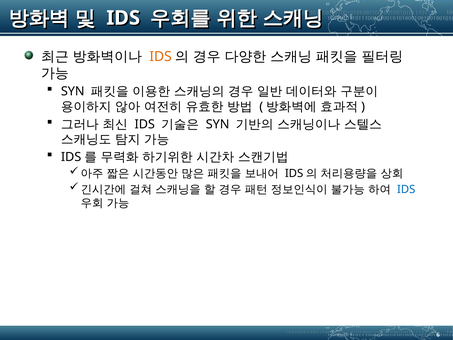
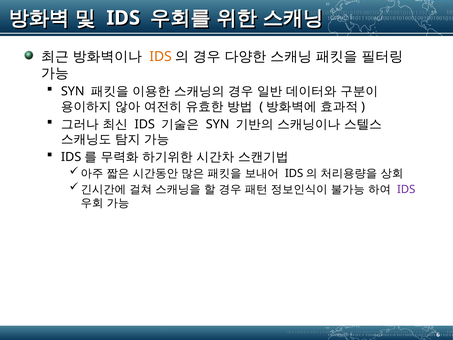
IDS colour: blue -> purple (406, 189)
